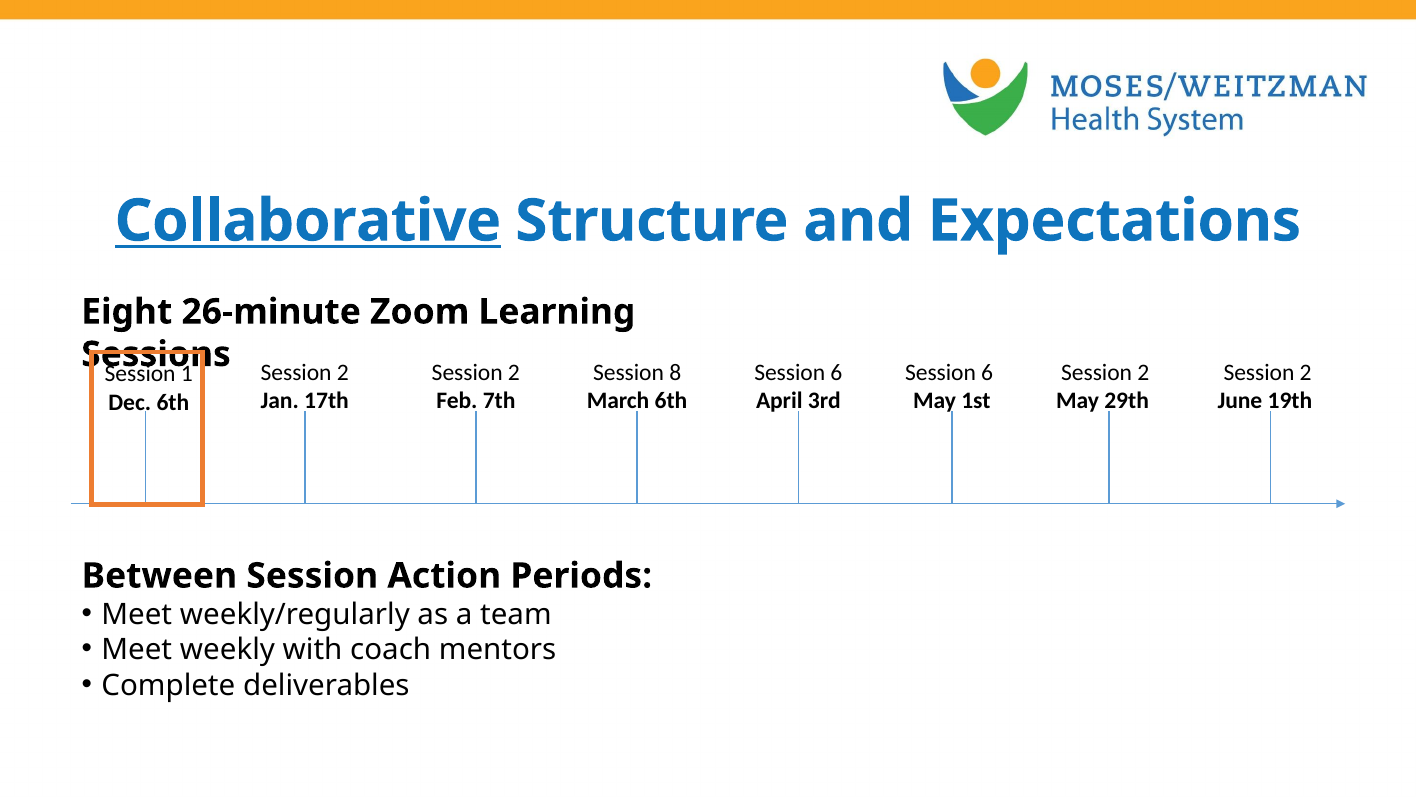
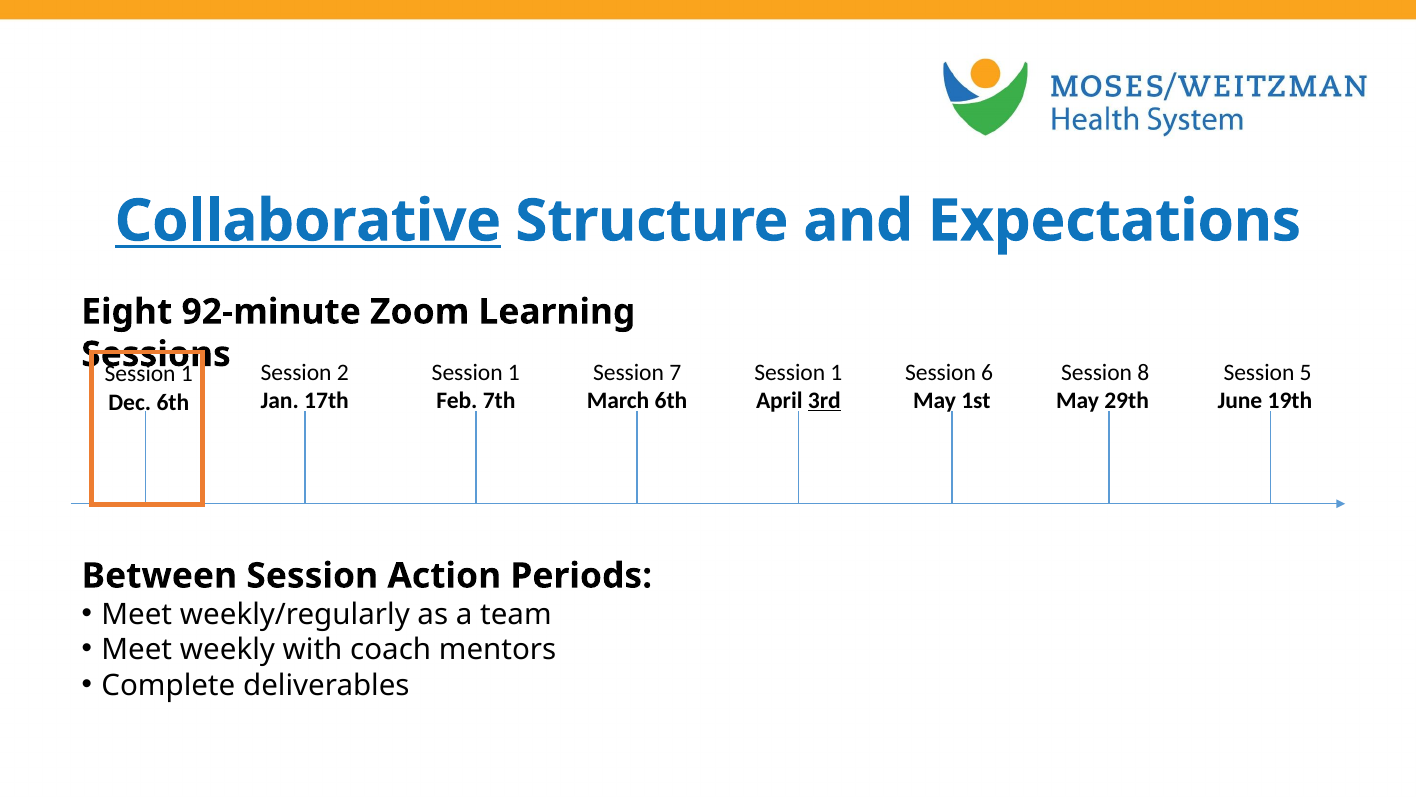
26-minute: 26-minute -> 92-minute (271, 312)
2: 2 -> 1 (514, 372)
8: 8 -> 7 (675, 372)
6: 6 -> 1 (836, 372)
2: 2 -> 8 (1143, 372)
2: 2 -> 5 (1306, 372)
3rd underline: none -> present (824, 400)
